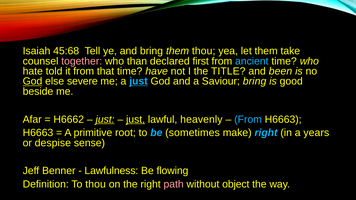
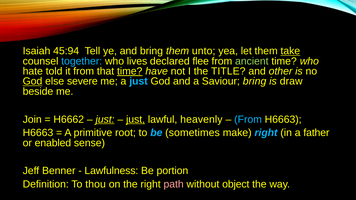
45:68: 45:68 -> 45:94 (66, 51)
them thou: thou -> unto (204, 51)
take underline: none -> present (290, 51)
together colour: pink -> light blue (82, 61)
than: than -> lives (137, 61)
first: first -> flee (201, 61)
ancient colour: light blue -> light green (252, 61)
time underline: none -> present (130, 71)
been: been -> other (281, 71)
just underline: present -> none (139, 81)
good: good -> draw (291, 81)
Afar: Afar -> Join (32, 119)
years: years -> father (316, 133)
despise: despise -> enabled (53, 143)
flowing: flowing -> portion (172, 171)
